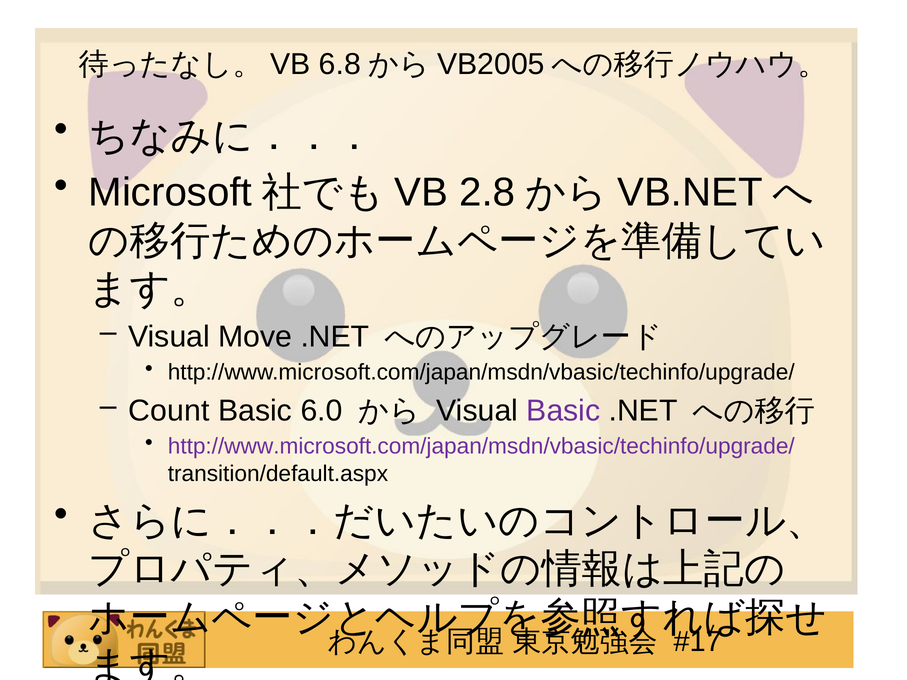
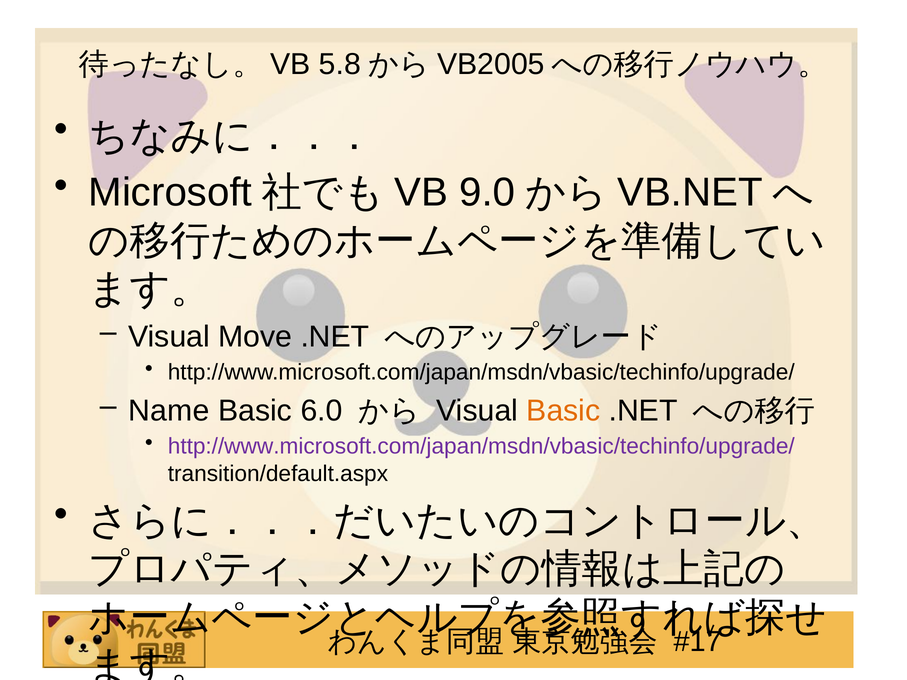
6.8: 6.8 -> 5.8 (340, 64)
2.8: 2.8 -> 9.0 (487, 192)
Count: Count -> Name (169, 411)
Basic colour: purple -> orange (563, 411)
